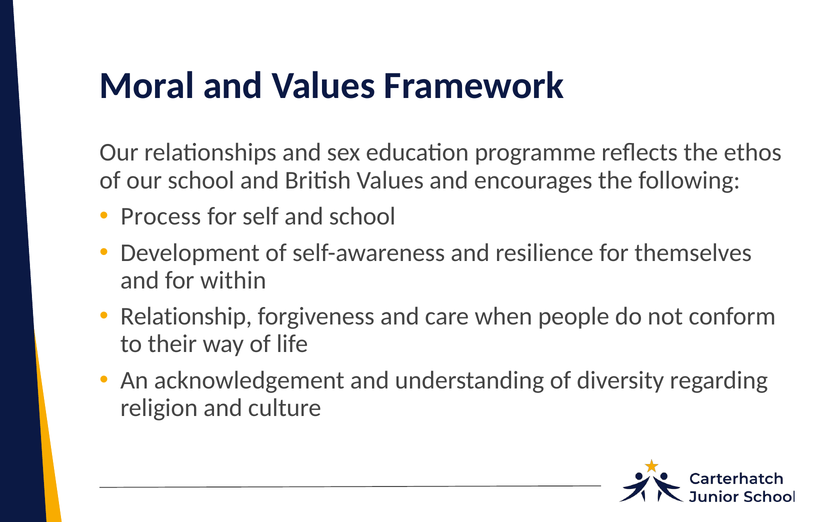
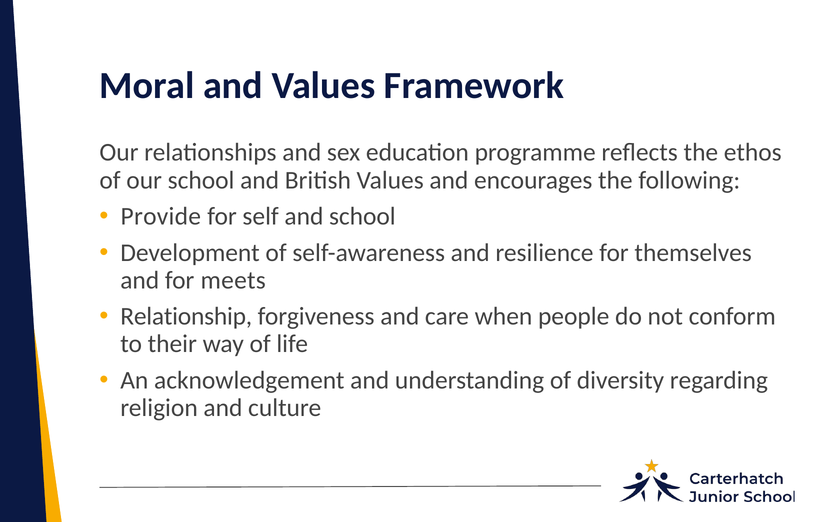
Process: Process -> Provide (161, 216)
within: within -> meets (233, 280)
